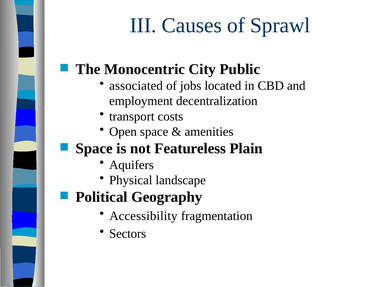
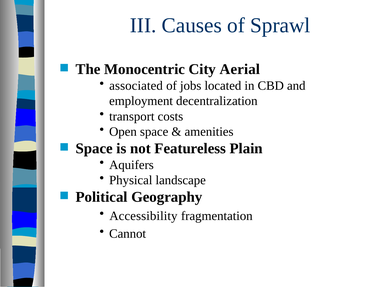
Public: Public -> Aerial (240, 69)
Sectors: Sectors -> Cannot (128, 234)
